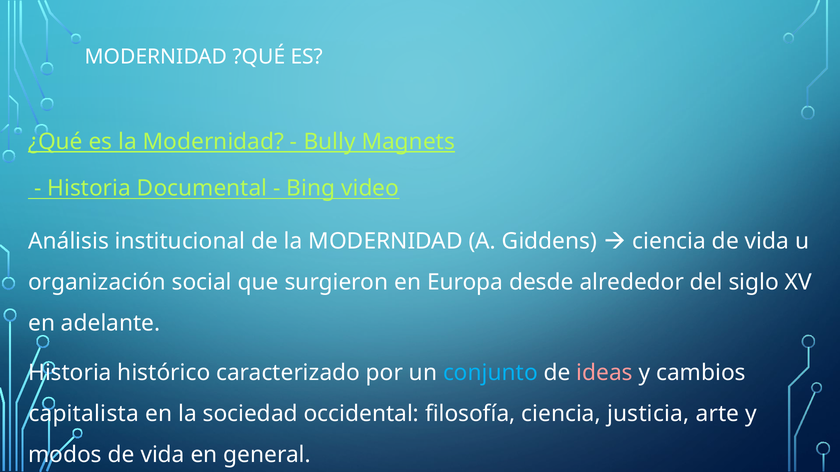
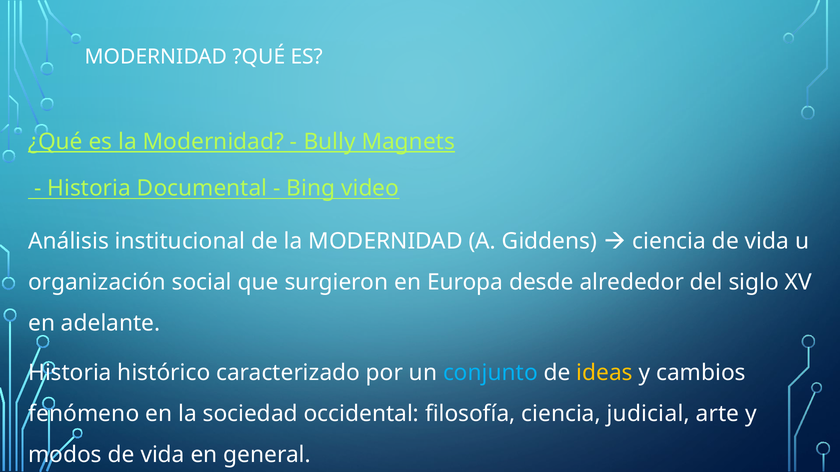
ideas colour: pink -> yellow (605, 373)
capitalista: capitalista -> fenómeno (84, 414)
justicia: justicia -> judicial (648, 414)
